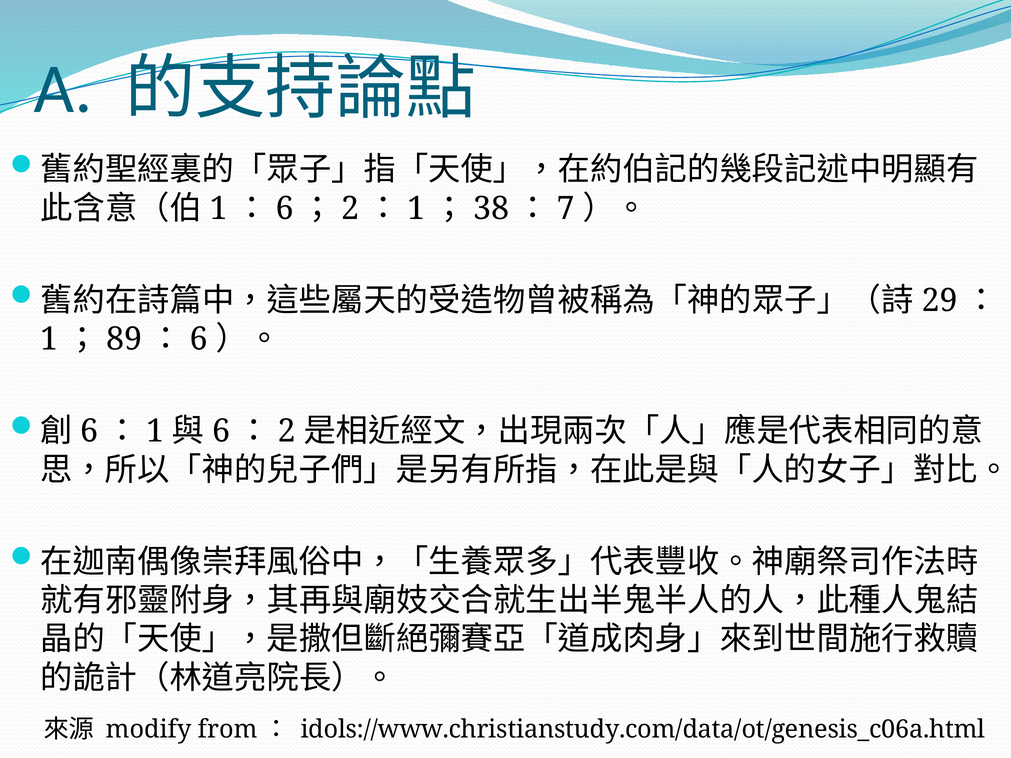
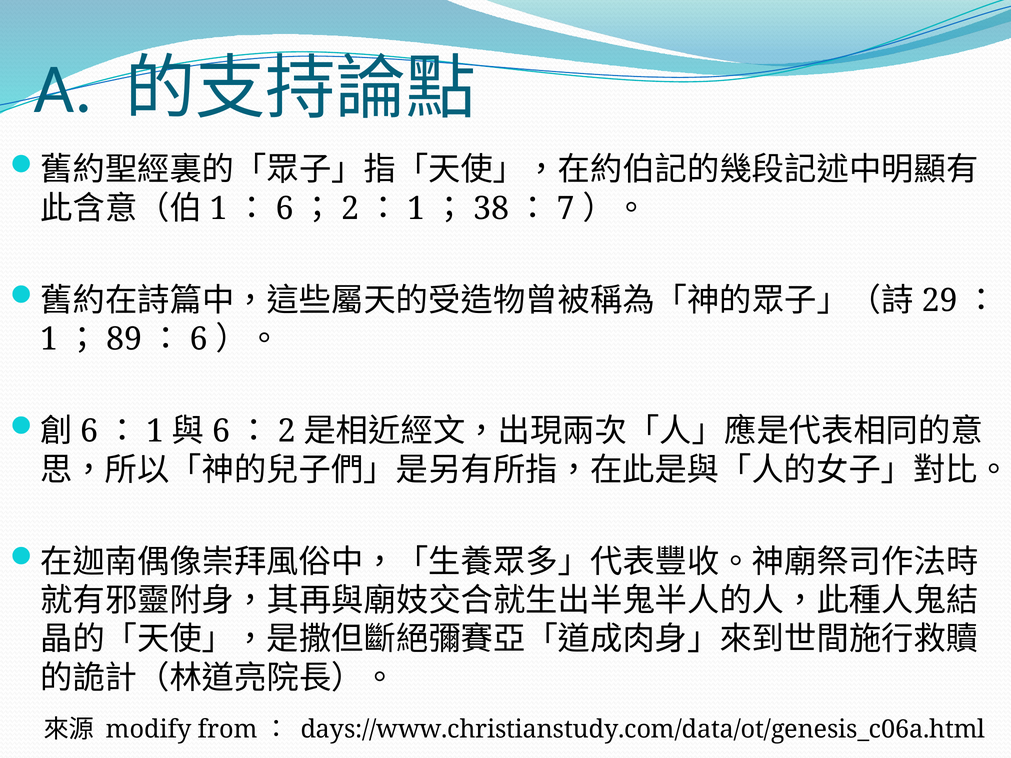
idols://www.christianstudy.com/data/ot/genesis_c06a.html: idols://www.christianstudy.com/data/ot/genesis_c06a.html -> days://www.christianstudy.com/data/ot/genesis_c06a.html (643, 730)
